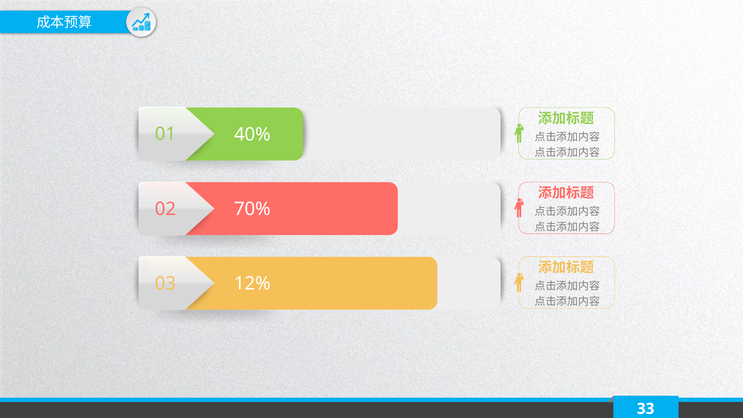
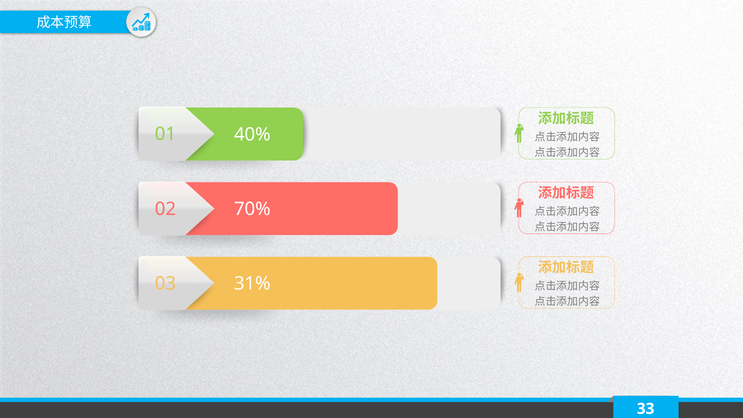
12%: 12% -> 31% (252, 284)
